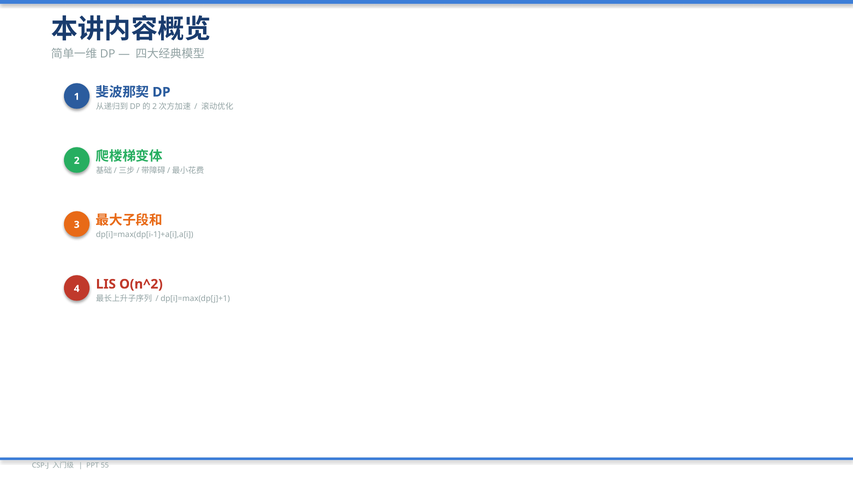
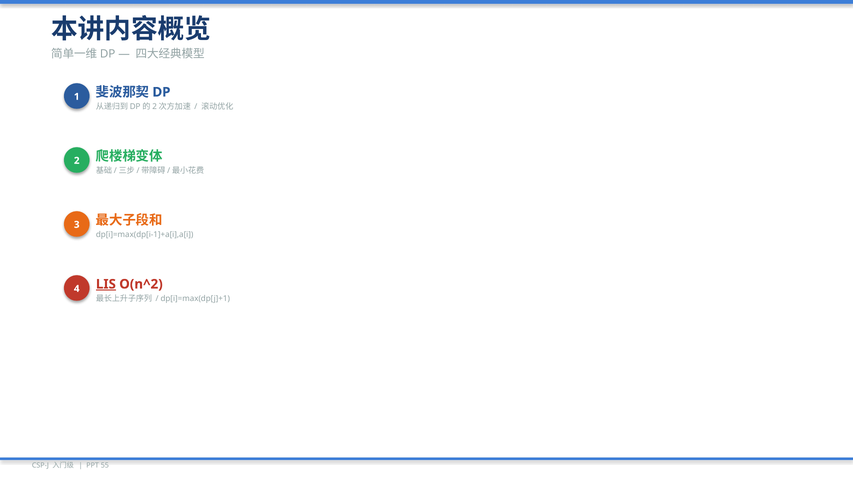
LIS underline: none -> present (106, 284)
